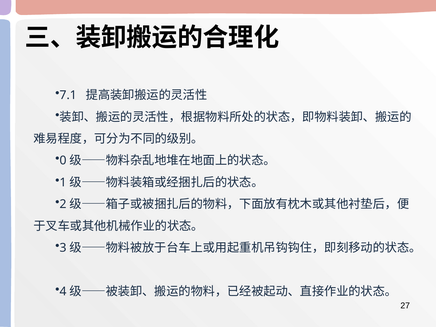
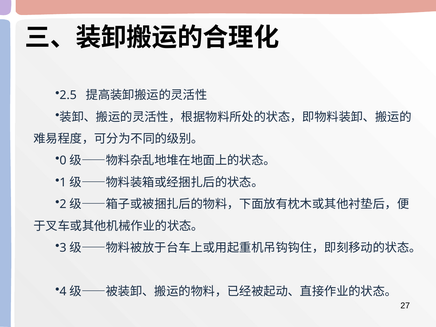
7.1: 7.1 -> 2.5 (68, 95)
